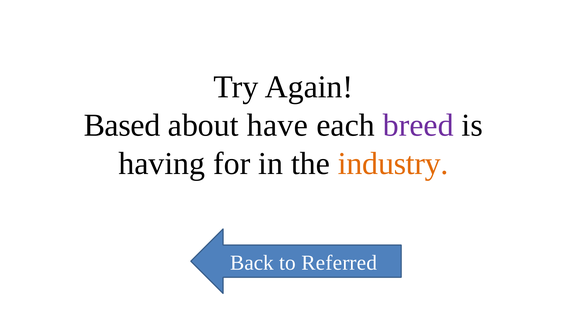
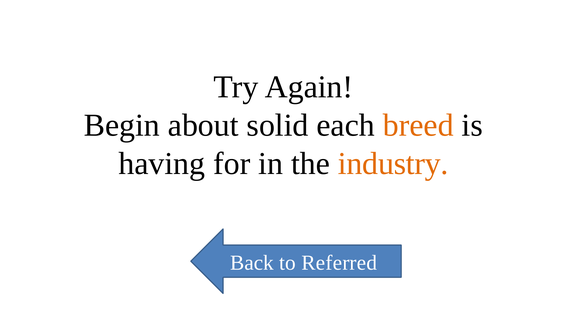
Based: Based -> Begin (122, 125)
have: have -> solid (278, 125)
breed colour: purple -> orange (418, 125)
